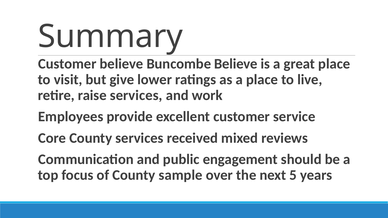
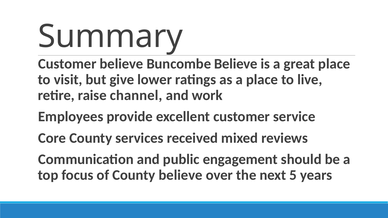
raise services: services -> channel (136, 95)
County sample: sample -> believe (181, 175)
